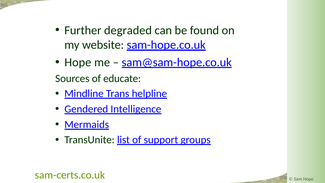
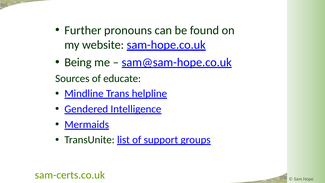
degraded: degraded -> pronouns (128, 30)
Hope: Hope -> Being (78, 62)
